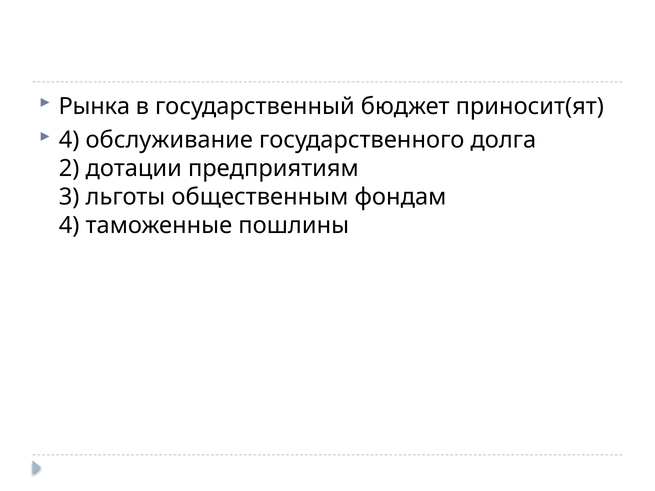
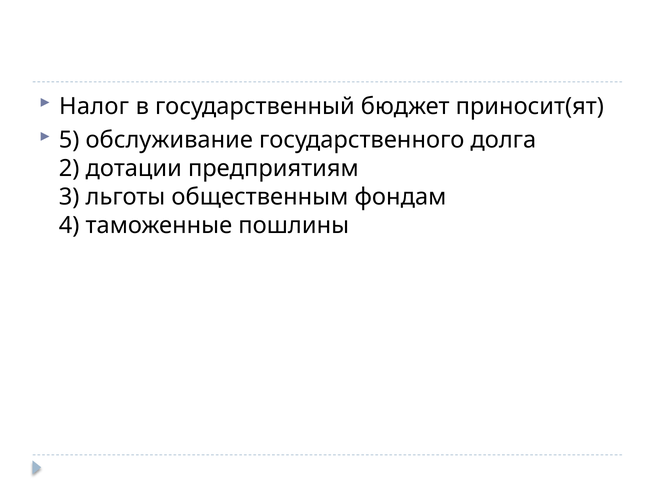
Рынка: Рынка -> Налог (94, 106)
4: 4 -> 5 (69, 140)
